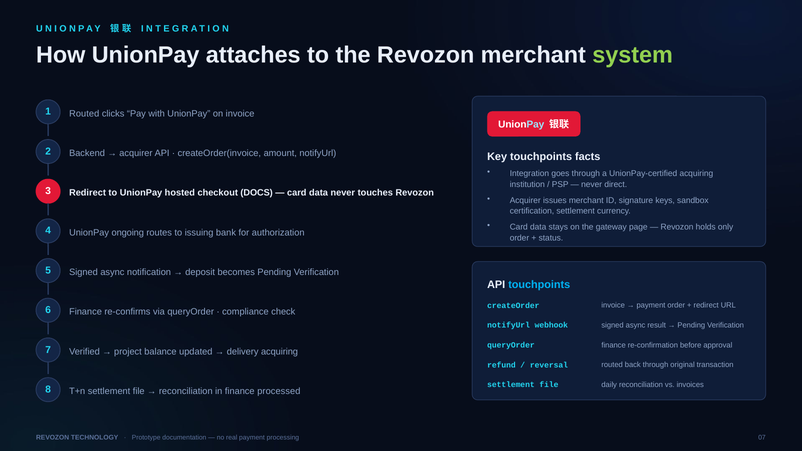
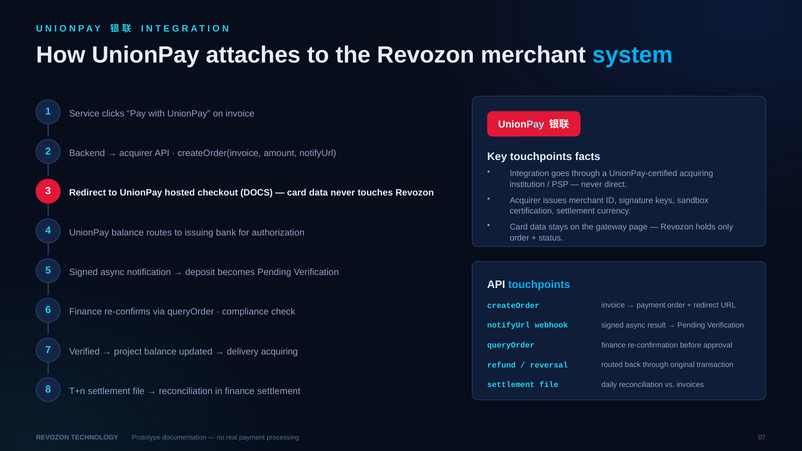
system colour: light green -> light blue (633, 55)
1 Routed: Routed -> Service (84, 114)
UnionPay ongoing: ongoing -> balance (128, 233)
finance processed: processed -> settlement (279, 391)
